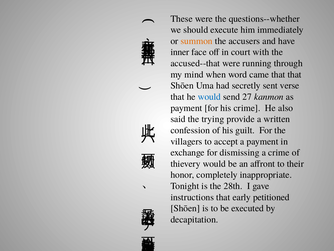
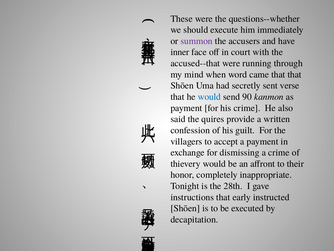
summon colour: orange -> purple (197, 41)
27: 27 -> 90 (247, 97)
trying: trying -> quires (213, 119)
petitioned: petitioned -> instructed (271, 197)
